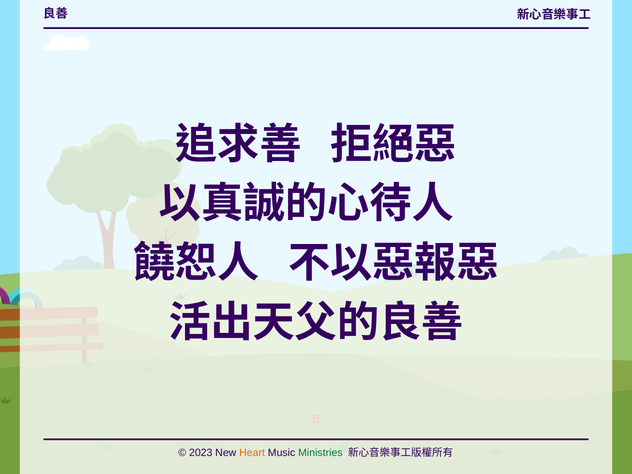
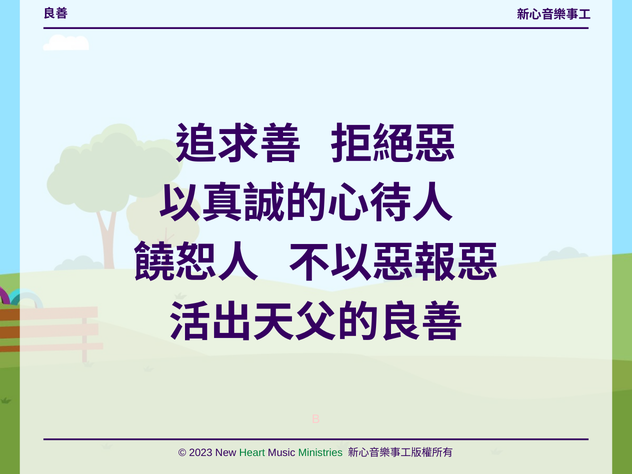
Heart colour: orange -> green (252, 453)
